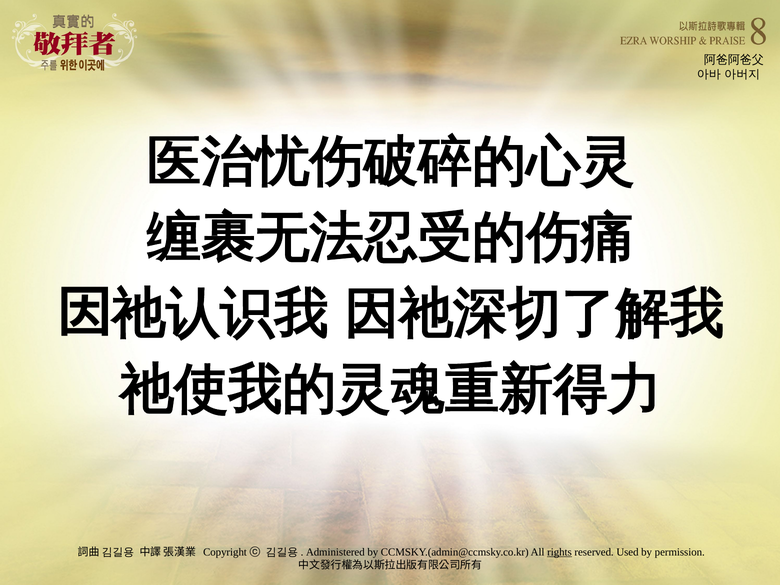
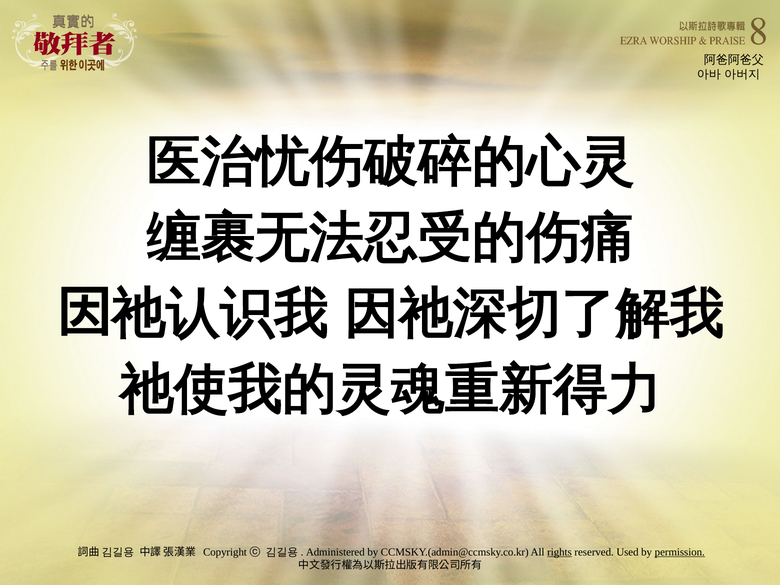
permission underline: none -> present (680, 552)
